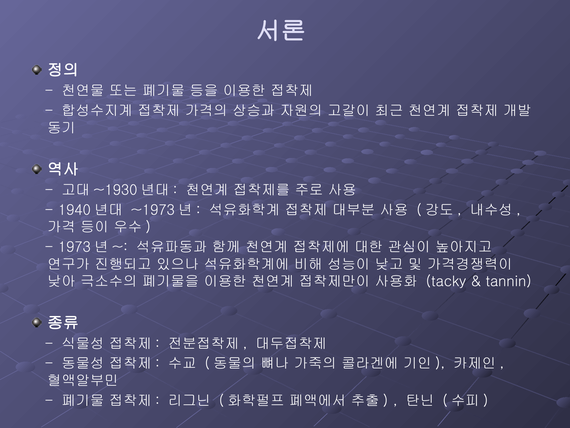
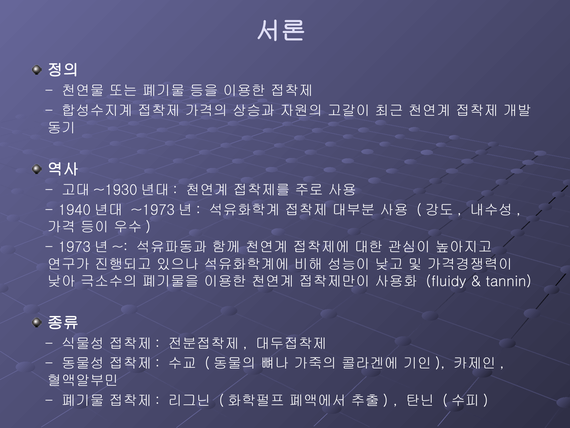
tacky: tacky -> fluidy (446, 281)
